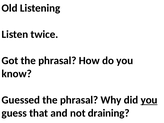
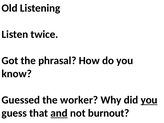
Guessed the phrasal: phrasal -> worker (79, 100)
and underline: none -> present (59, 113)
draining: draining -> burnout (109, 113)
